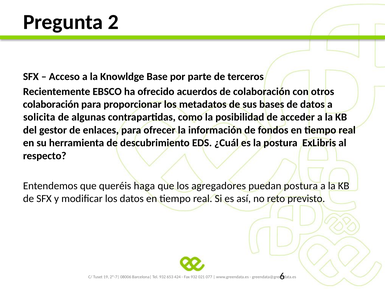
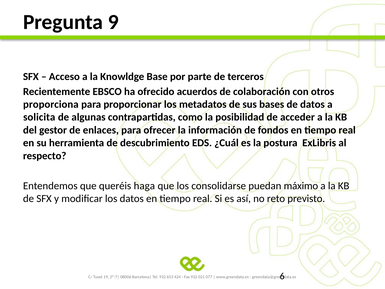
2: 2 -> 9 (113, 22)
colaboración: colaboración -> proporciona (51, 104)
agregadores: agregadores -> consolidarse (219, 186)
puedan postura: postura -> máximo (301, 186)
